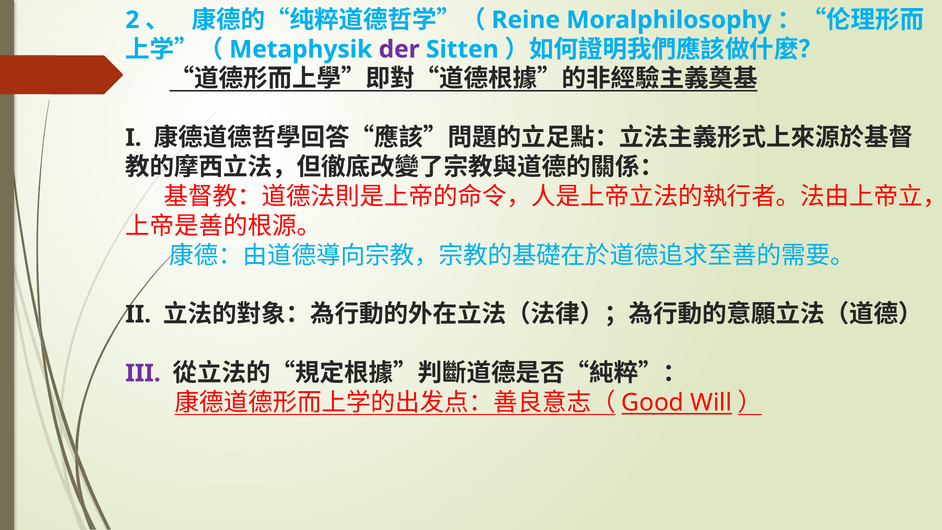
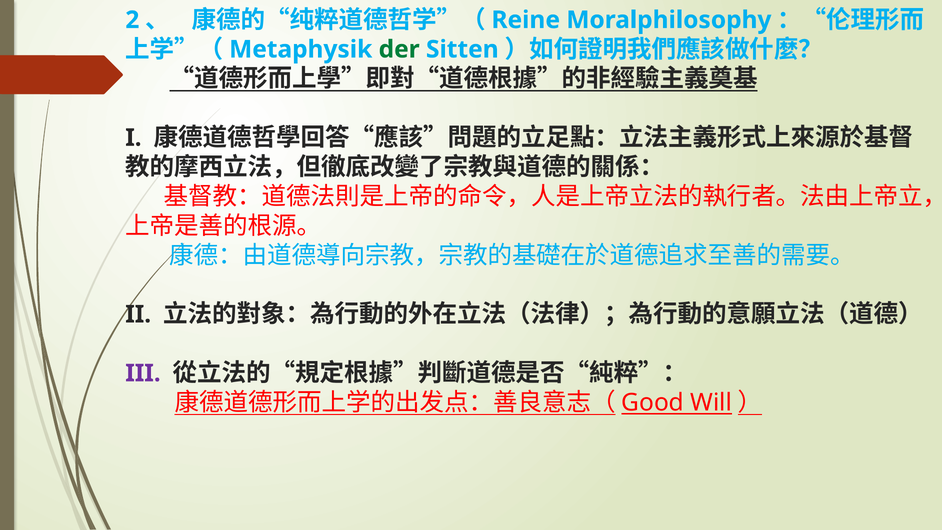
der colour: purple -> green (399, 49)
